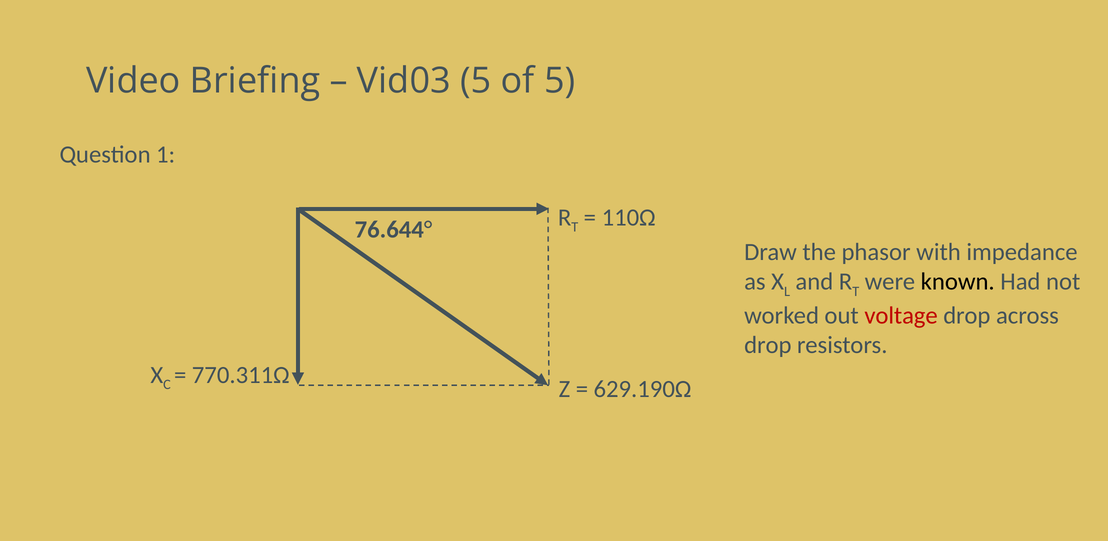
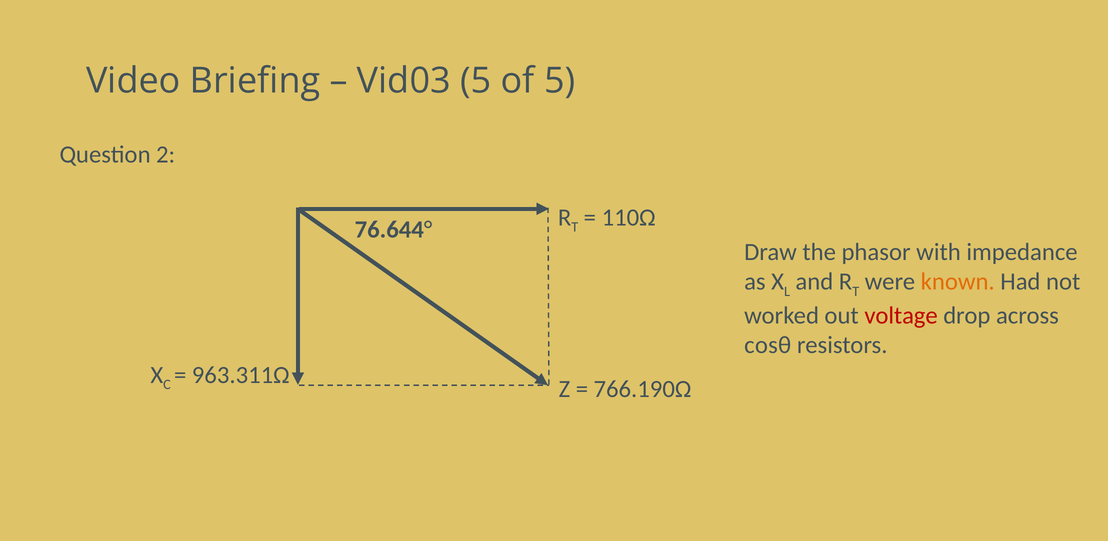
1: 1 -> 2 (166, 155)
known colour: black -> orange (958, 282)
drop: drop -> cosθ (768, 345)
770.311Ω: 770.311Ω -> 963.311Ω (241, 375)
629.190Ω: 629.190Ω -> 766.190Ω (642, 389)
